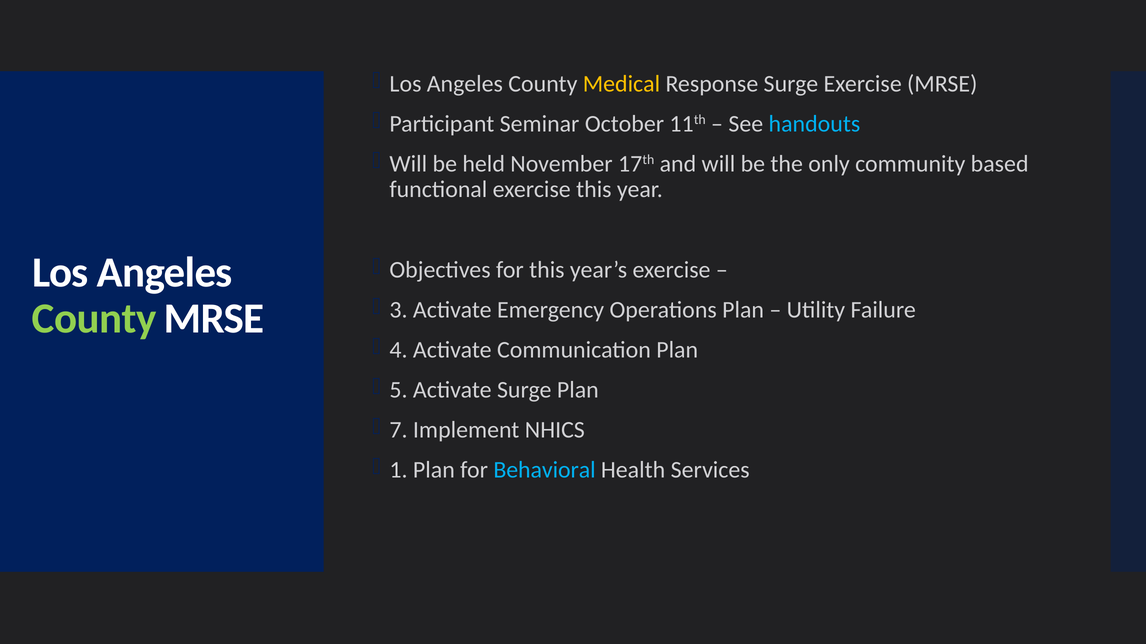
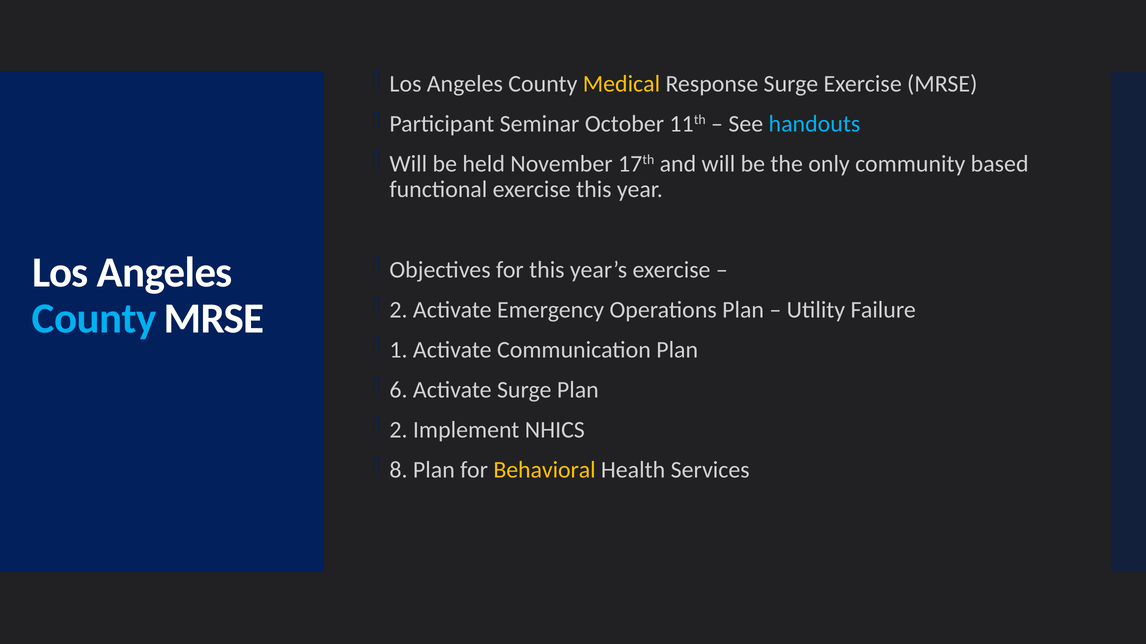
3: 3 -> 2 (399, 310)
County colour: light green -> light blue (94, 319)
4: 4 -> 1 (399, 350)
5: 5 -> 6 (399, 390)
7: 7 -> 2 (399, 430)
1: 1 -> 8 (399, 470)
Behavioral colour: light blue -> yellow (545, 470)
